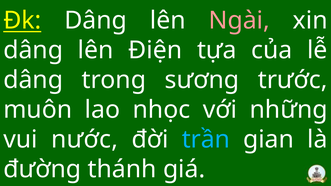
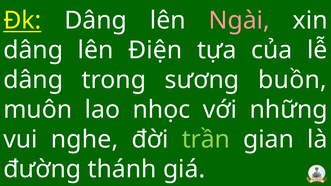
trước: trước -> buồn (293, 80)
nước: nước -> nghe (85, 140)
trần colour: light blue -> light green (206, 140)
